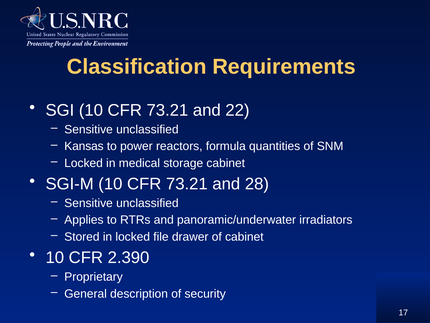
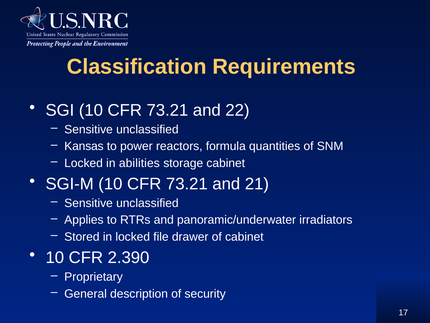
medical: medical -> abilities (139, 163)
28: 28 -> 21 (257, 184)
